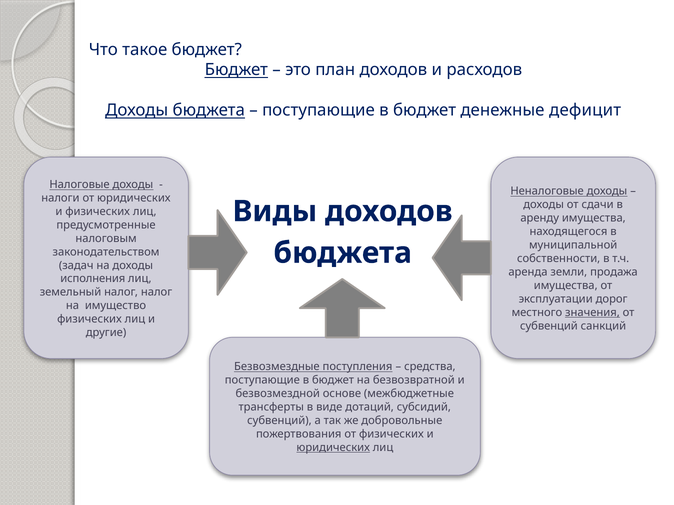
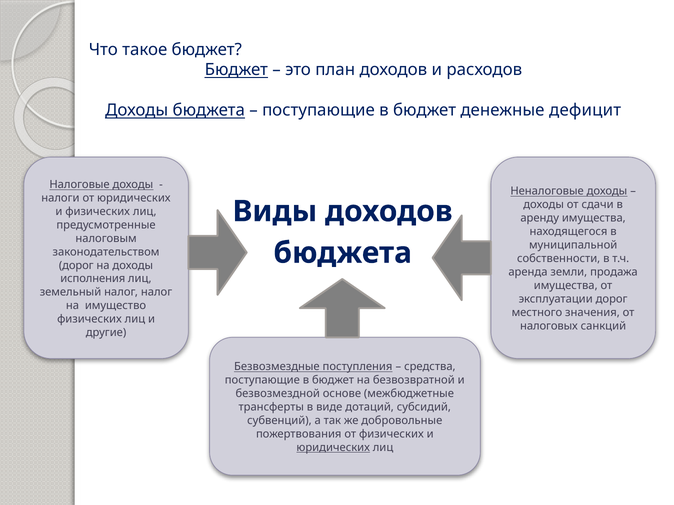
задач: задач -> дорог (76, 266)
значения underline: present -> none (592, 313)
субвенций: субвенций -> налоговых (549, 326)
